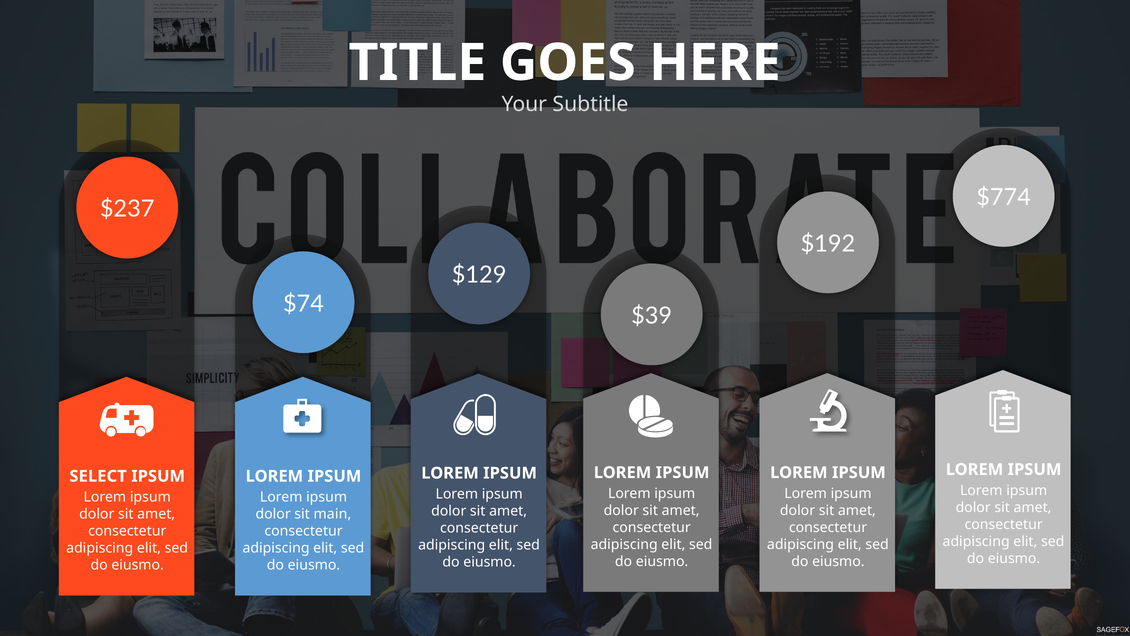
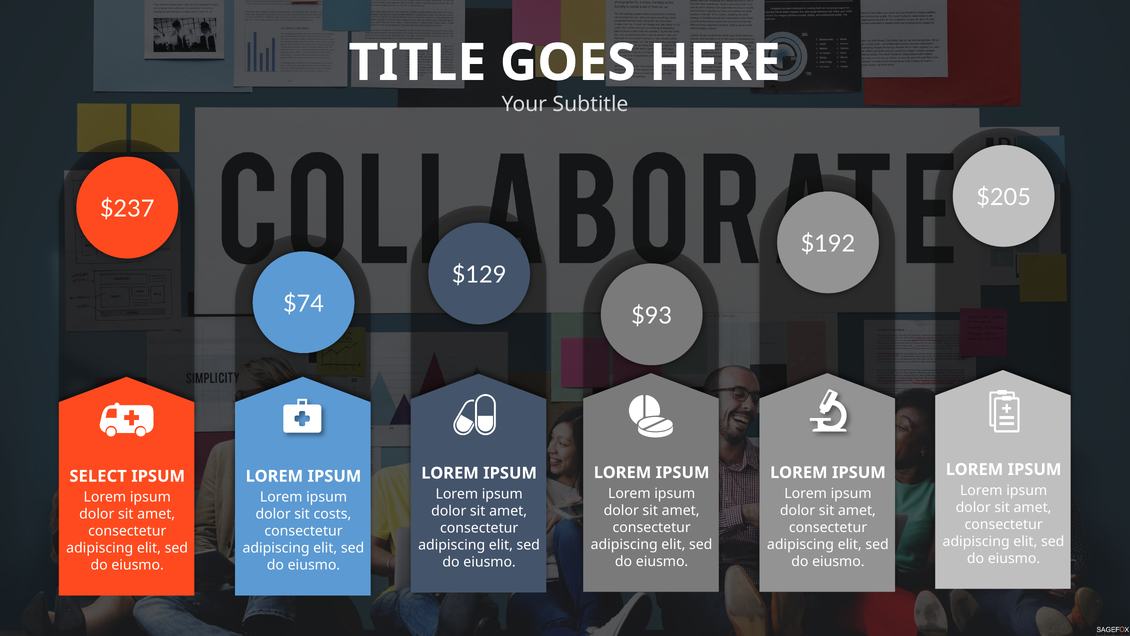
$774: $774 -> $205 (1004, 197)
$39: $39 -> $93 (652, 316)
main: main -> costs (332, 514)
